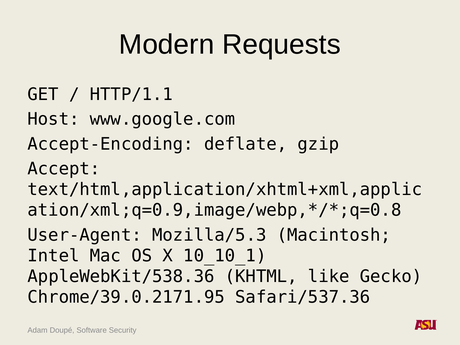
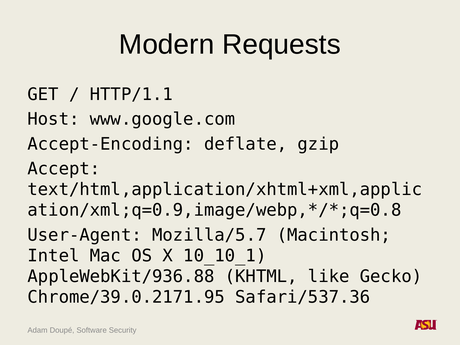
Mozilla/5.3: Mozilla/5.3 -> Mozilla/5.7 (209, 235)
AppleWebKit/538.36: AppleWebKit/538.36 -> AppleWebKit/936.88 (121, 276)
